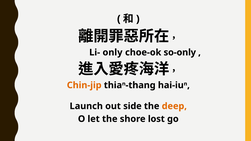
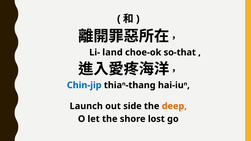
only: only -> land (113, 52)
so-only: so-only -> so-that (180, 52)
Chin-jip colour: orange -> blue (84, 85)
